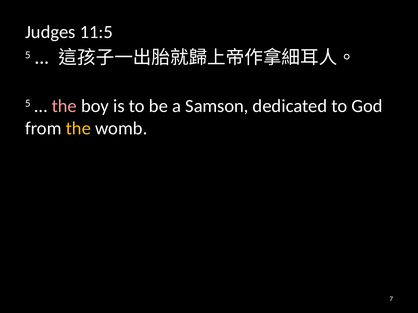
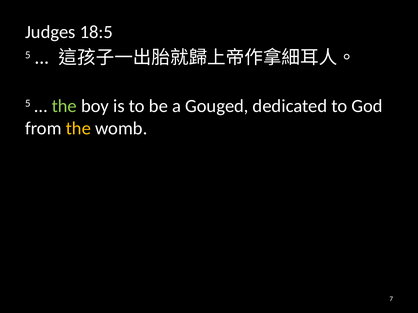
11:5: 11:5 -> 18:5 (96, 32)
the colour: pink -> light green (64, 106)
Samson: Samson -> Gouged (217, 106)
